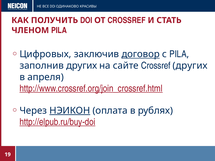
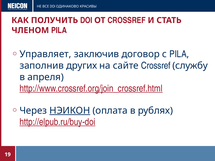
Цифровых: Цифровых -> Управляет (45, 54)
договор underline: present -> none (141, 54)
Crossref других: других -> службу (190, 66)
